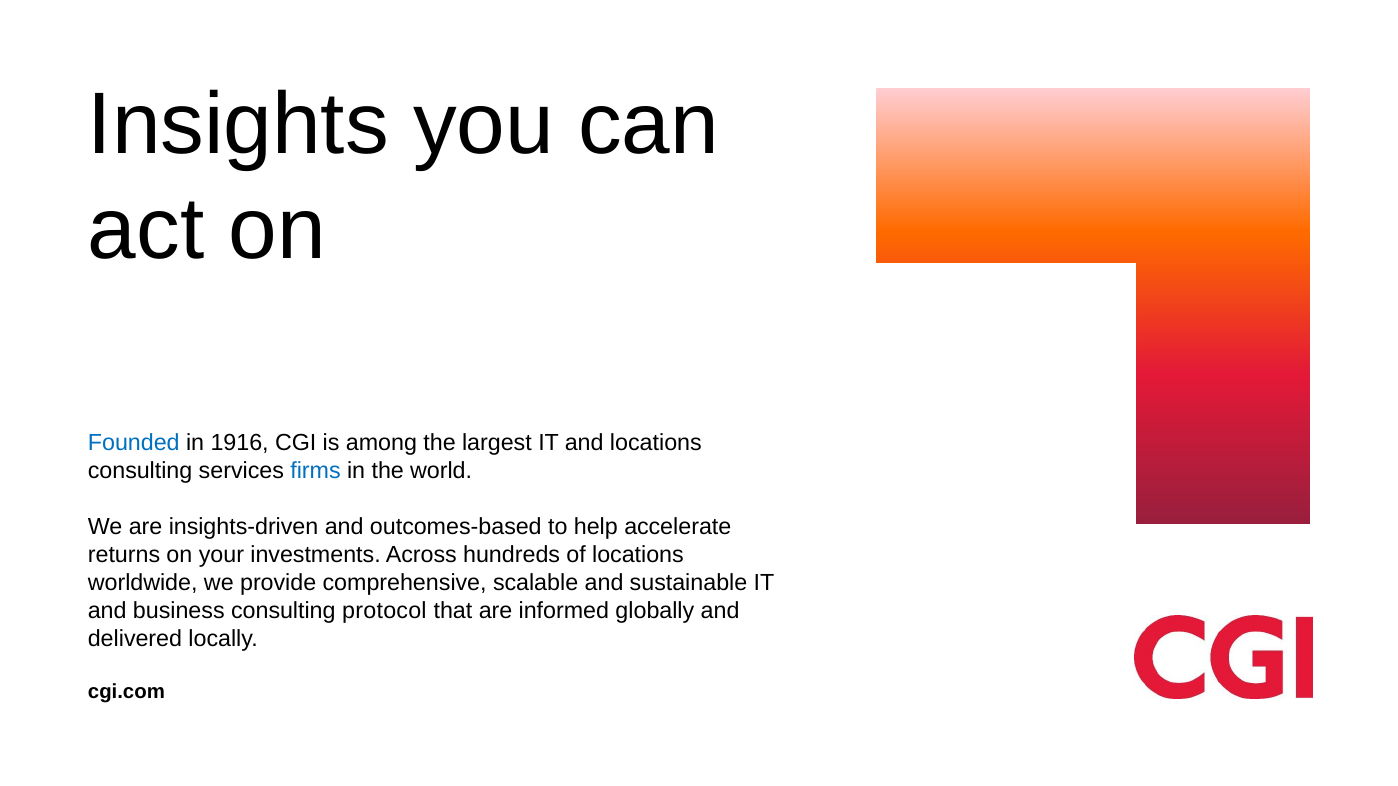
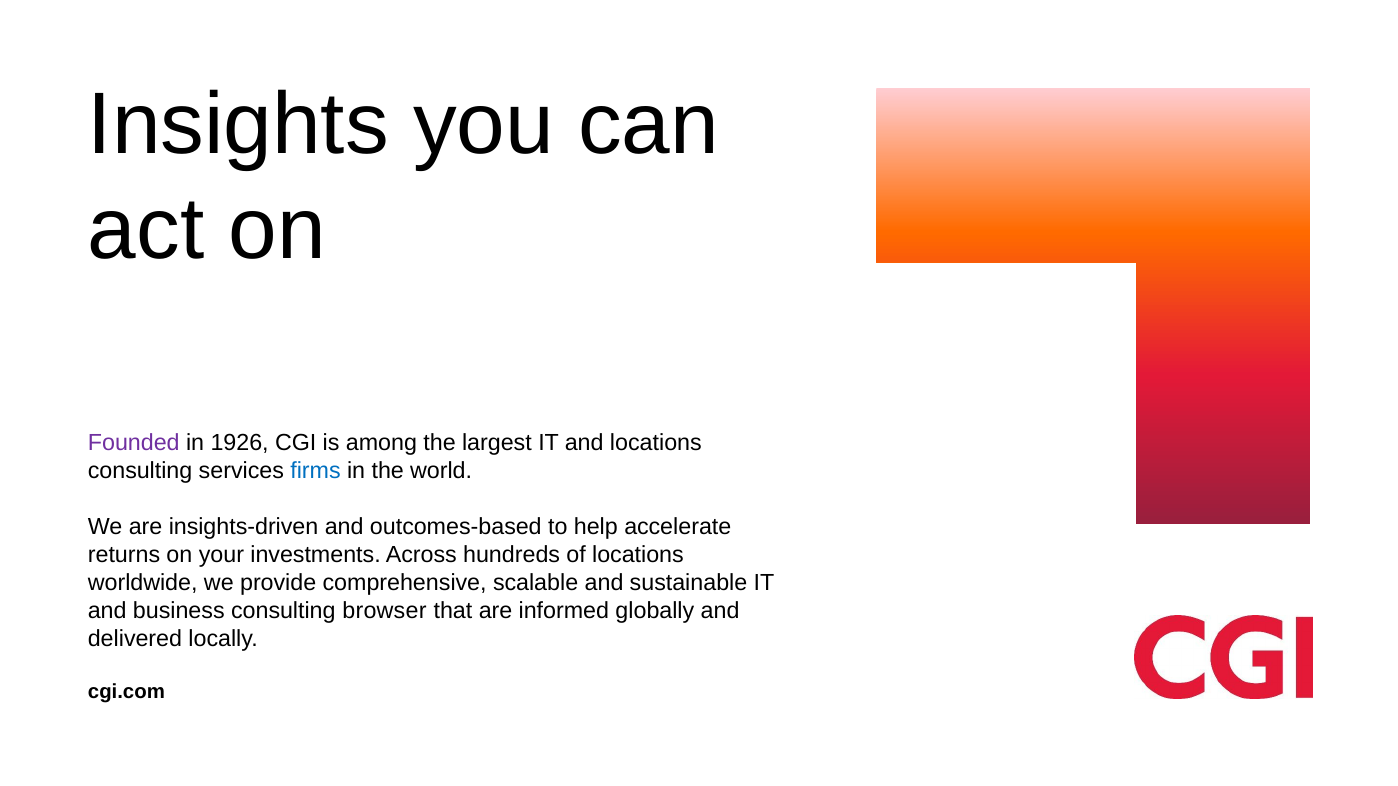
Founded colour: blue -> purple (134, 443)
1916: 1916 -> 1926 (240, 443)
protocol: protocol -> browser (384, 611)
